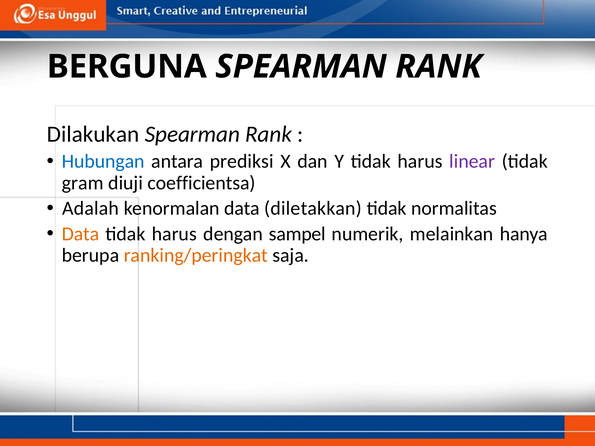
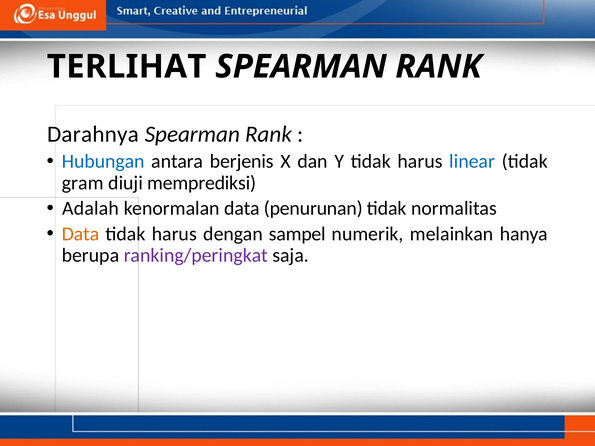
BERGUNA: BERGUNA -> TERLIHAT (127, 67)
Dilakukan: Dilakukan -> Darahnya (93, 134)
prediksi: prediksi -> berjenis (242, 161)
linear colour: purple -> blue (472, 161)
coefficientsa: coefficientsa -> memprediksi (202, 183)
diletakkan: diletakkan -> penurunan (313, 208)
ranking/peringkat colour: orange -> purple (196, 255)
